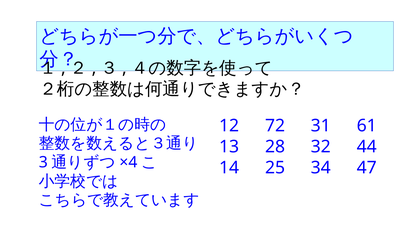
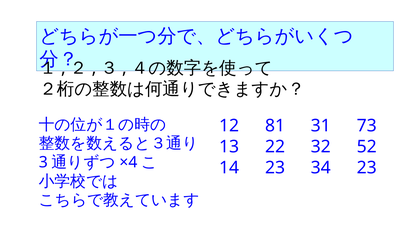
72: 72 -> 81 (275, 126)
61: 61 -> 73 (367, 126)
28: 28 -> 22 (275, 147)
44: 44 -> 52 (367, 147)
14 25: 25 -> 23 (275, 168)
34 47: 47 -> 23 (367, 168)
